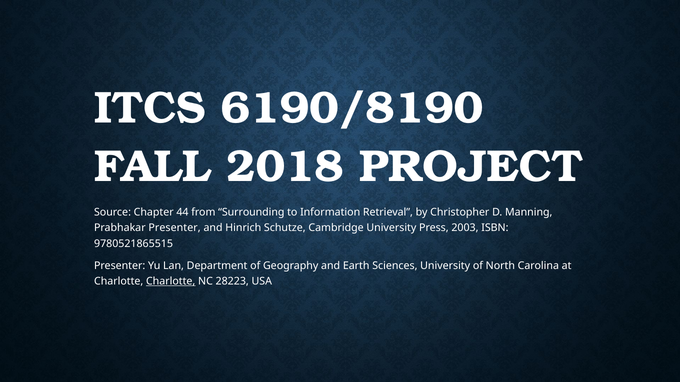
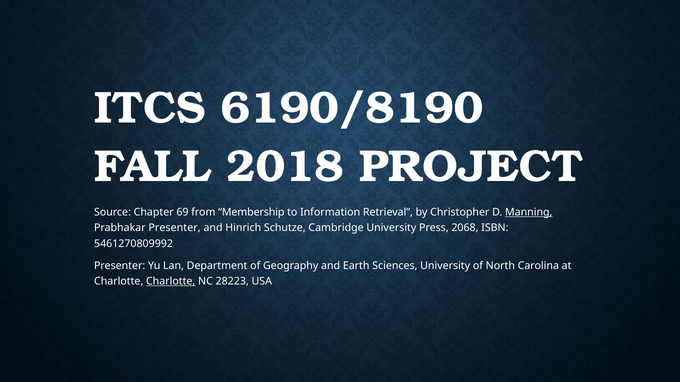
44: 44 -> 69 (182, 212)
Surrounding: Surrounding -> Membership (251, 212)
Manning underline: none -> present (529, 212)
2003: 2003 -> 2068 (465, 228)
9780521865515: 9780521865515 -> 5461270809992 (134, 244)
